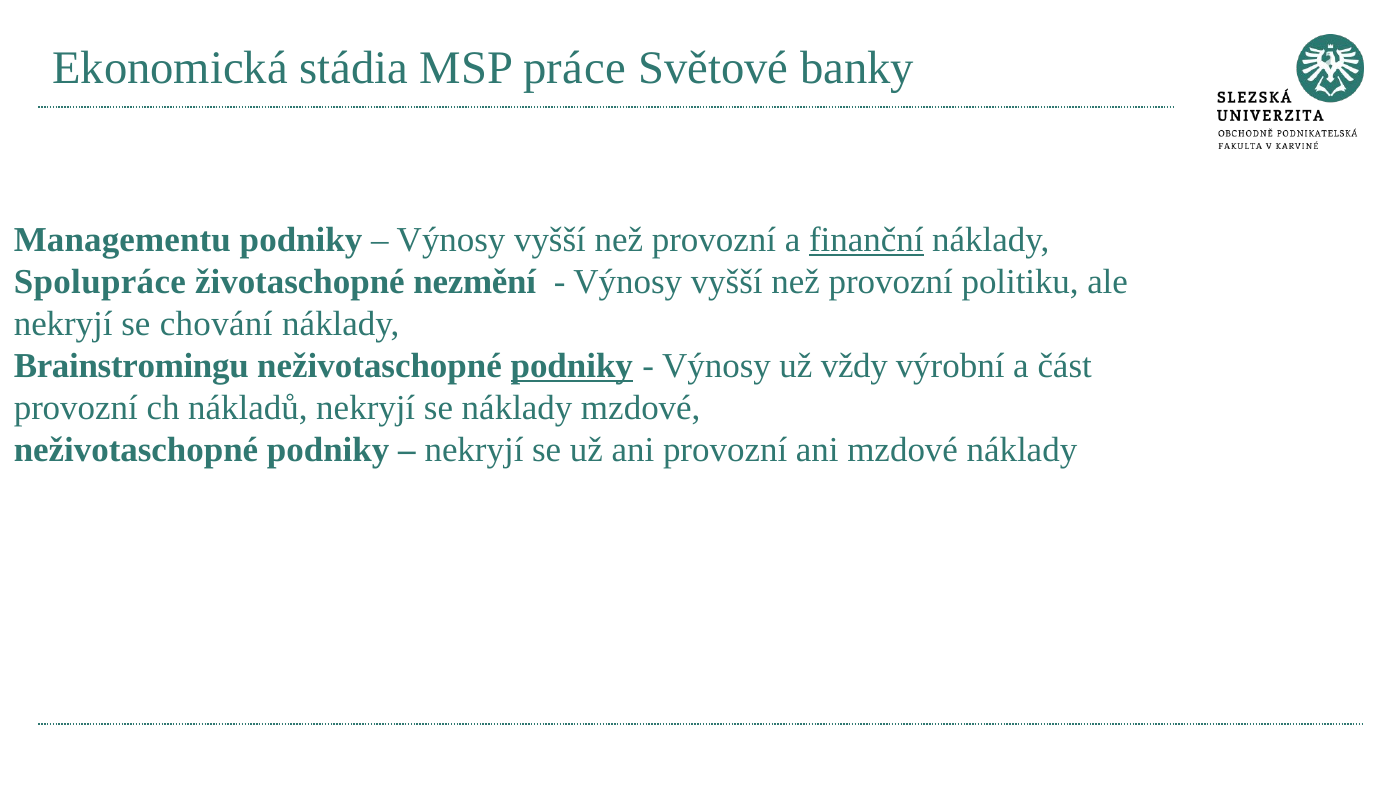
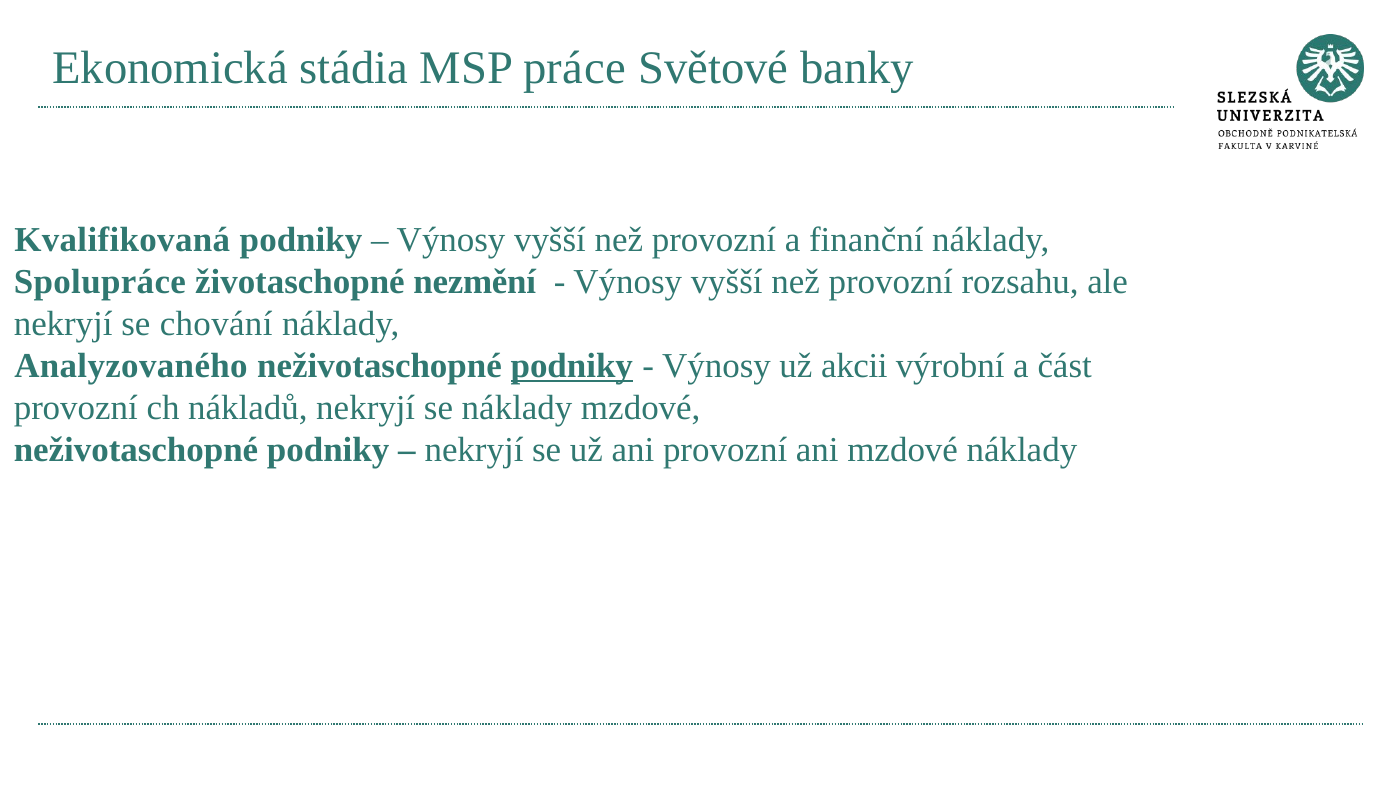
Managementu: Managementu -> Kvalifikovaná (122, 240)
finanční underline: present -> none (866, 240)
politiku: politiku -> rozsahu (1020, 282)
Brainstromingu: Brainstromingu -> Analyzovaného (131, 366)
vždy: vždy -> akcii (854, 366)
